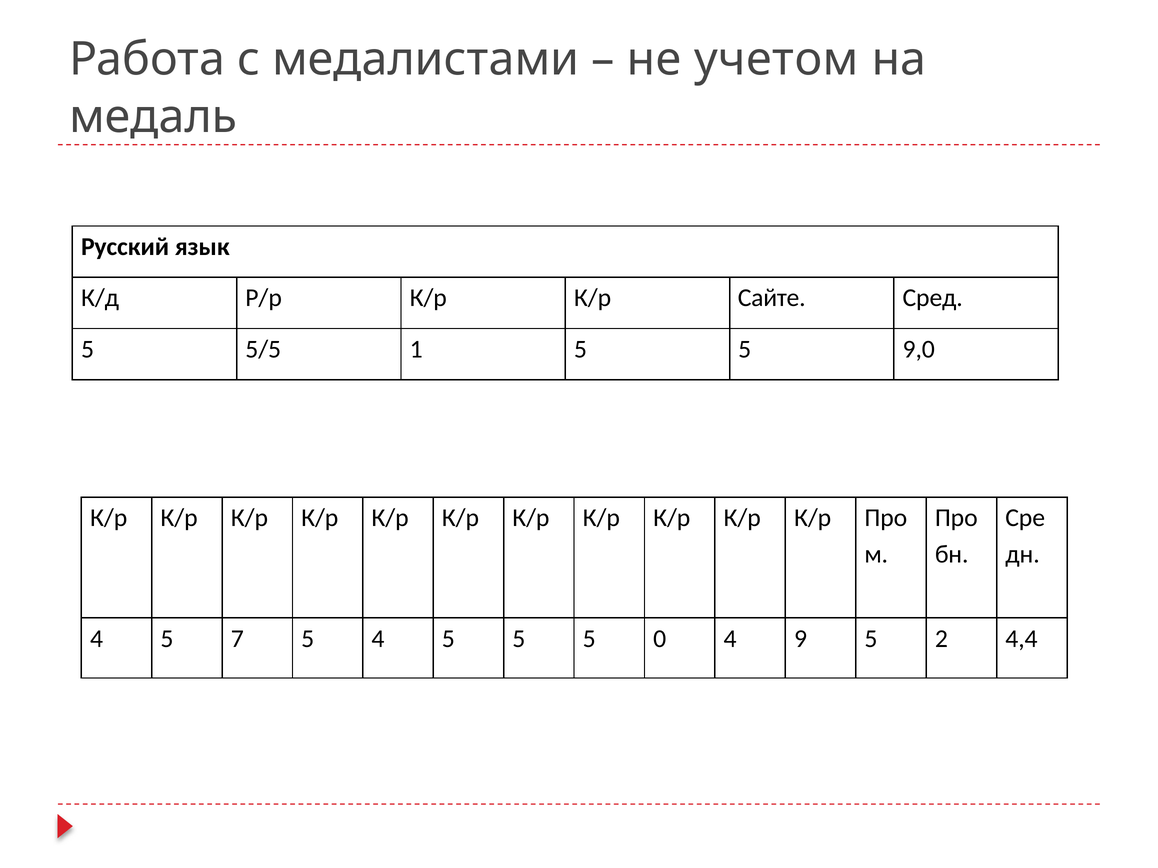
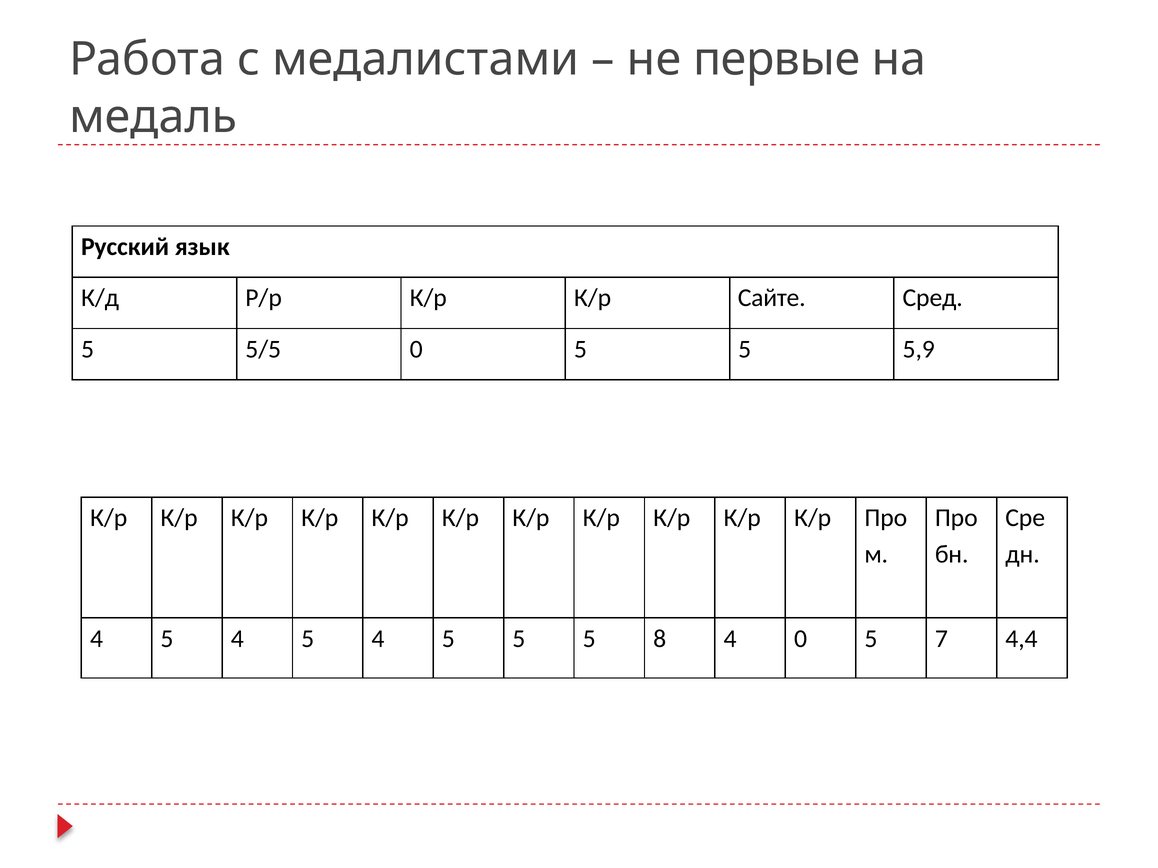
учетом: учетом -> первые (777, 60)
5/5 1: 1 -> 0 (416, 349)
9,0: 9,0 -> 5,9 (919, 349)
7: 7 -> 4 (237, 639)
0: 0 -> 8 (660, 639)
4 9: 9 -> 0 (801, 639)
2: 2 -> 7 (941, 639)
